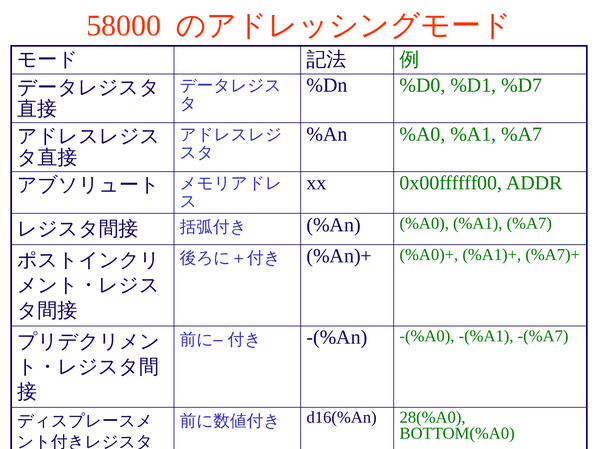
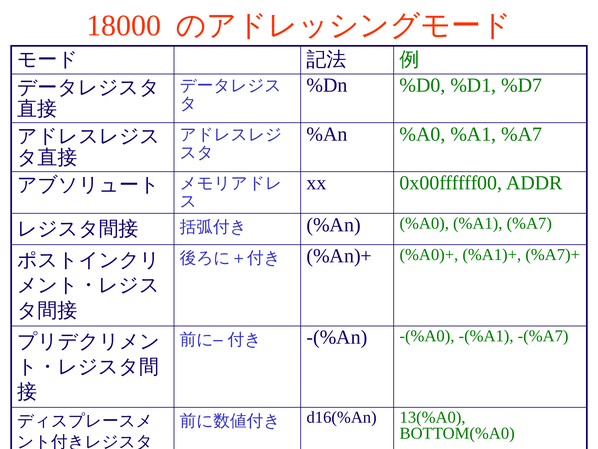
58000: 58000 -> 18000 (124, 26)
28(%A0: 28(%A0 -> 13(%A0 (433, 417)
